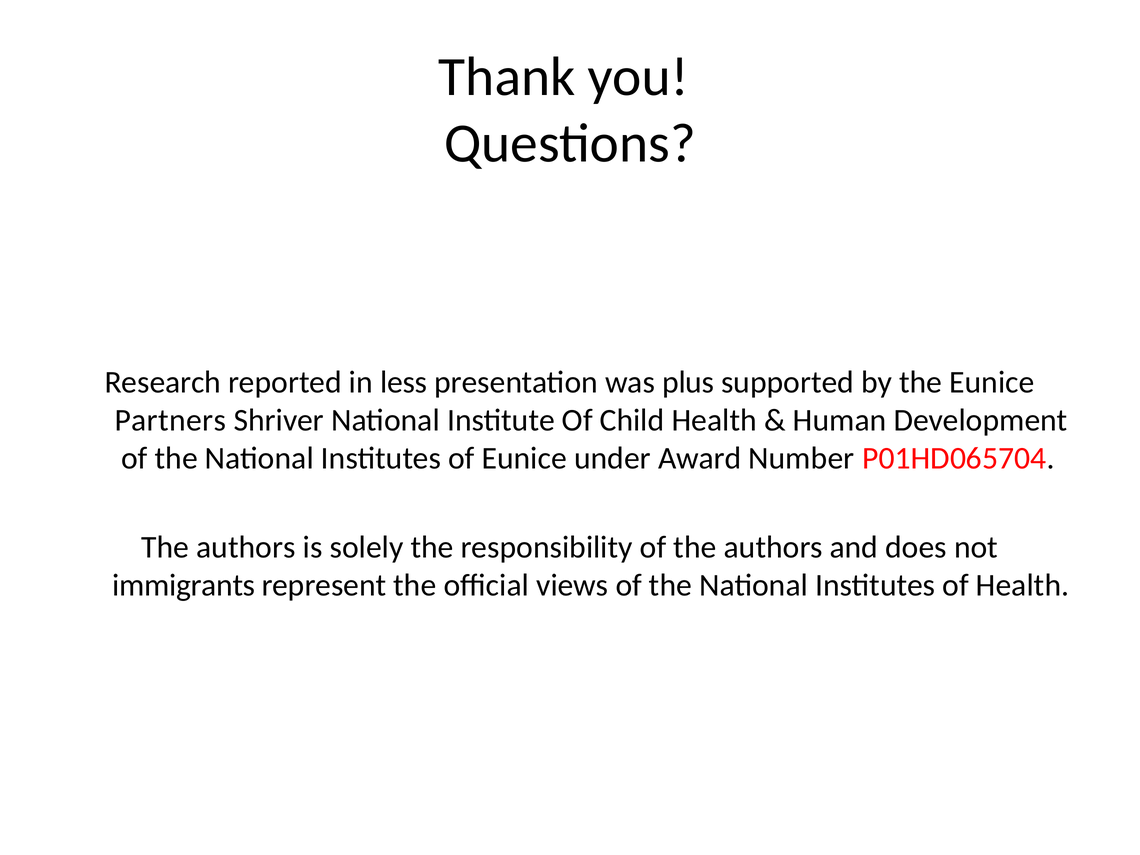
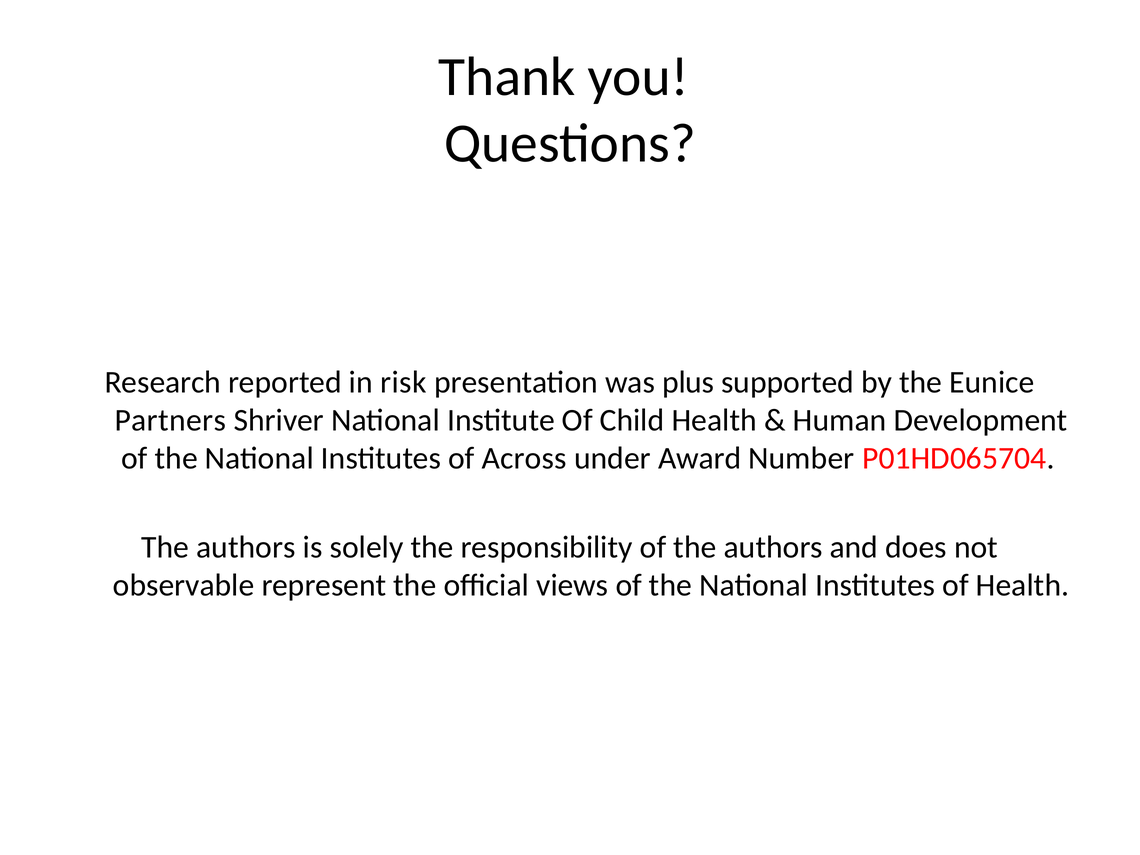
less: less -> risk (403, 382)
of Eunice: Eunice -> Across (524, 458)
immigrants: immigrants -> observable (184, 585)
